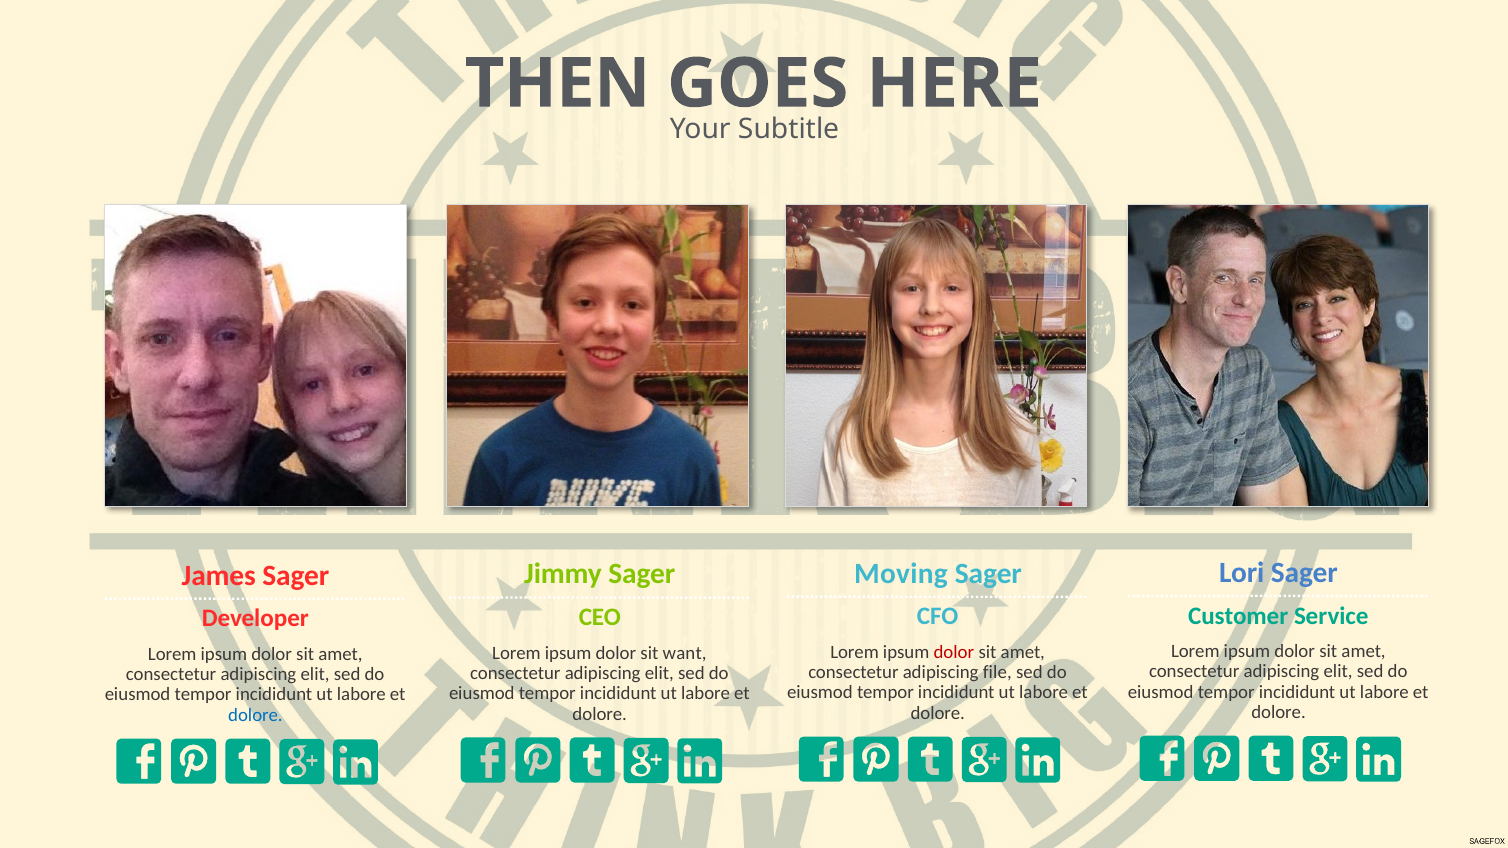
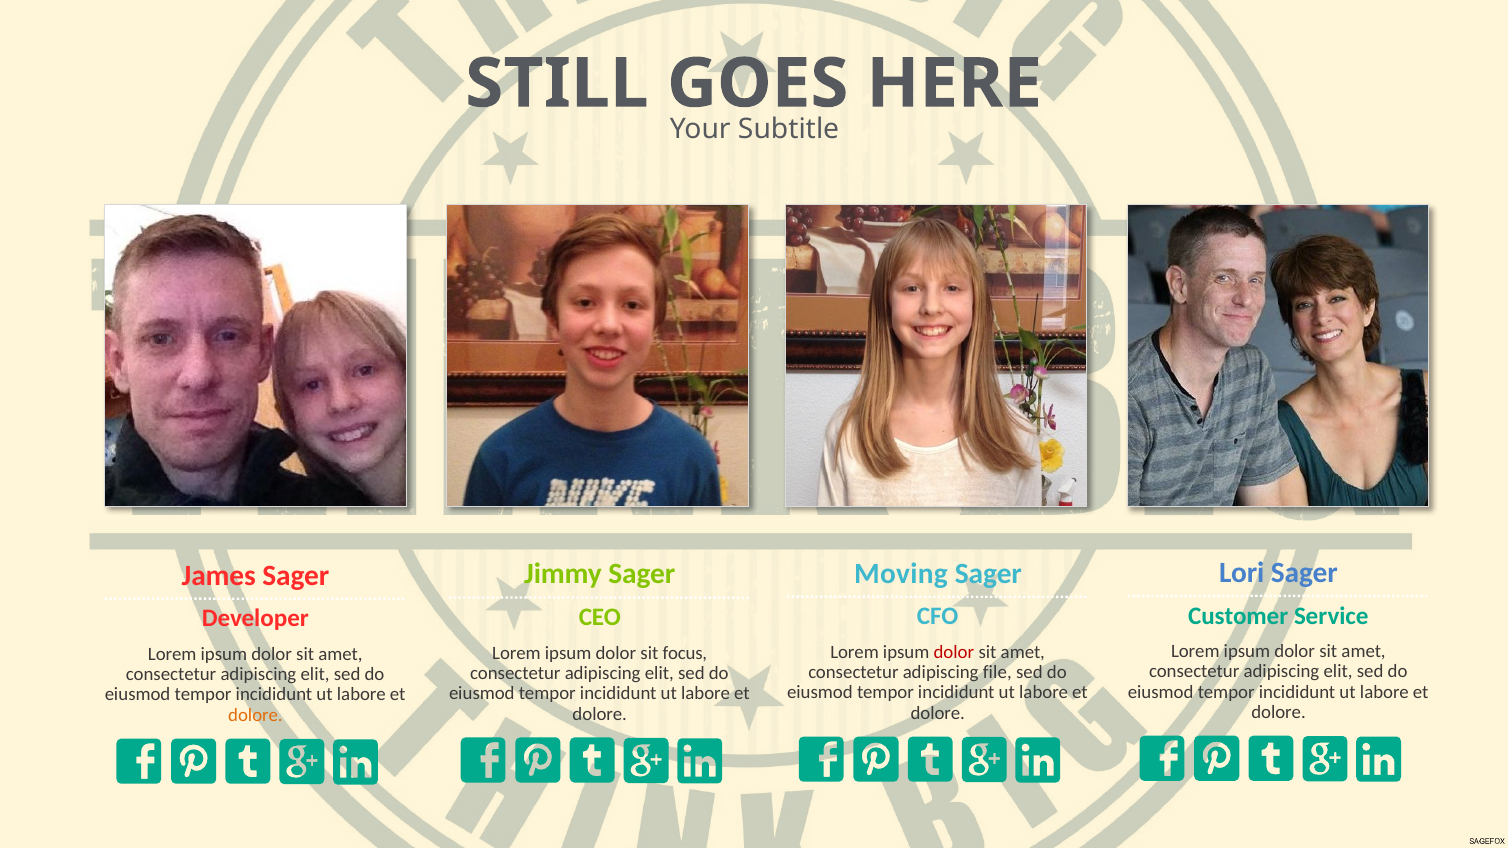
THEN: THEN -> STILL (557, 84)
want: want -> focus (685, 653)
dolore colour: blue -> orange (255, 715)
